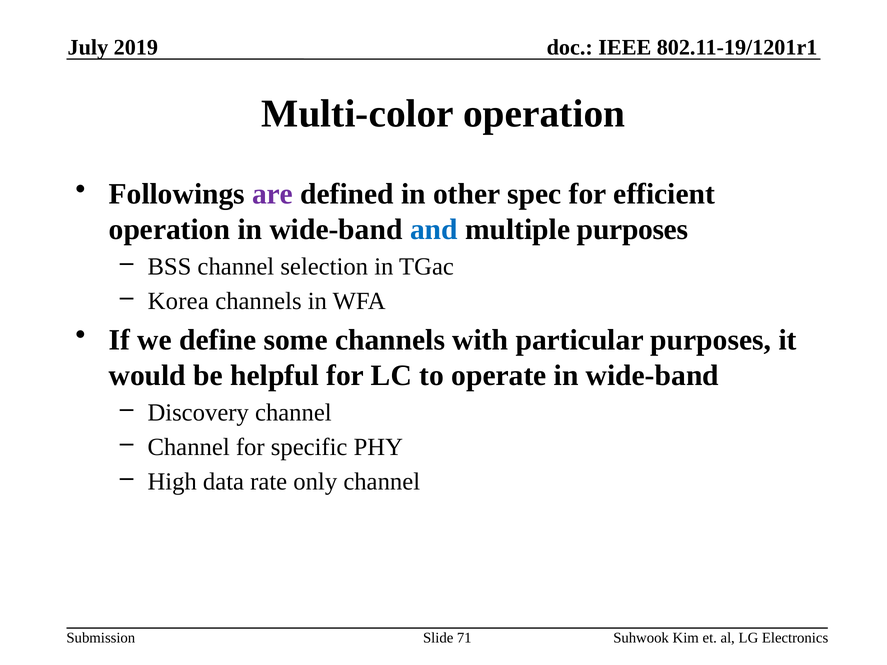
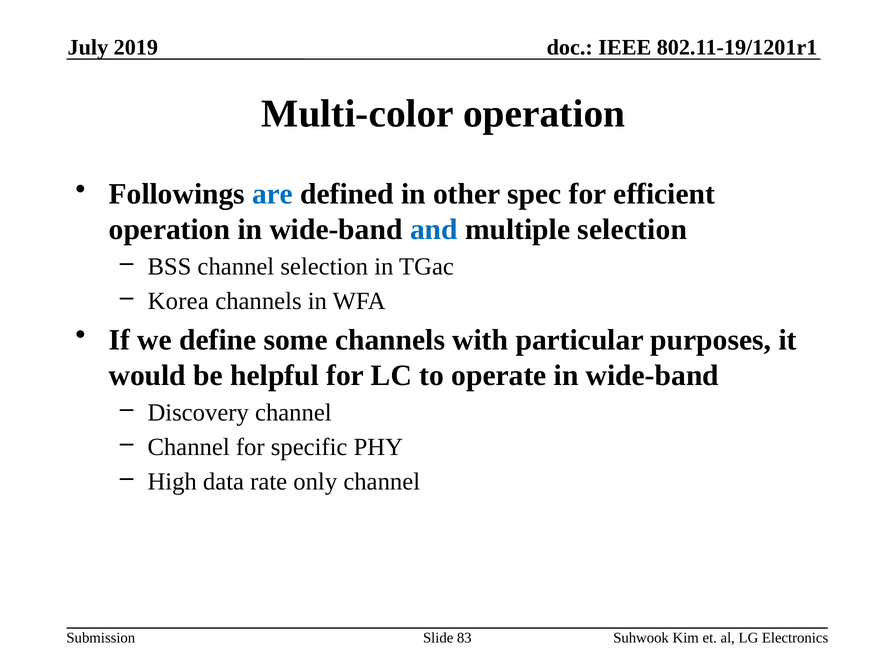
are colour: purple -> blue (273, 194)
multiple purposes: purposes -> selection (632, 230)
71: 71 -> 83 (464, 638)
